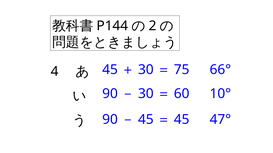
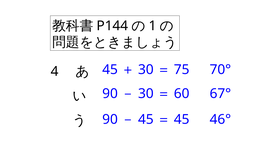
2: 2 -> 1 (153, 26)
66°: 66° -> 70° (220, 70)
10°: 10° -> 67° (220, 94)
47°: 47° -> 46° (220, 120)
